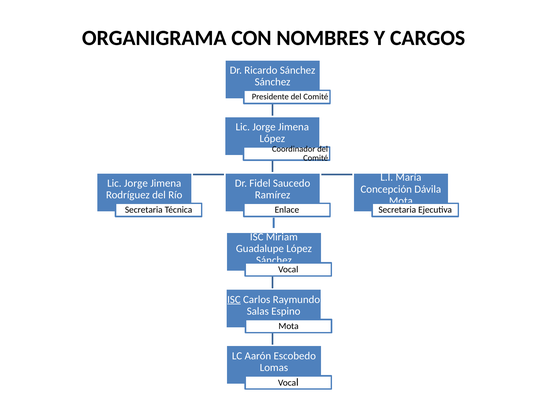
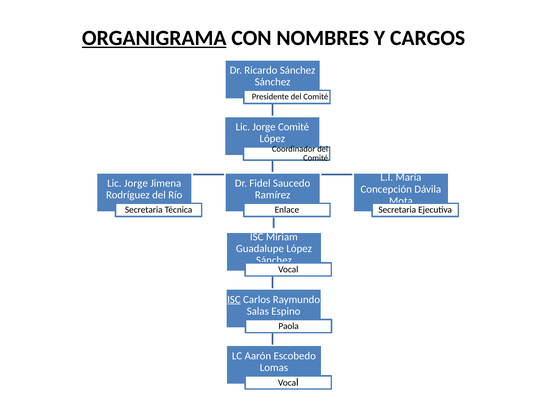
ORGANIGRAMA underline: none -> present (154, 38)
Jimena: Jimena -> Comité (294, 127)
Mota: Mota -> Paola (289, 326)
